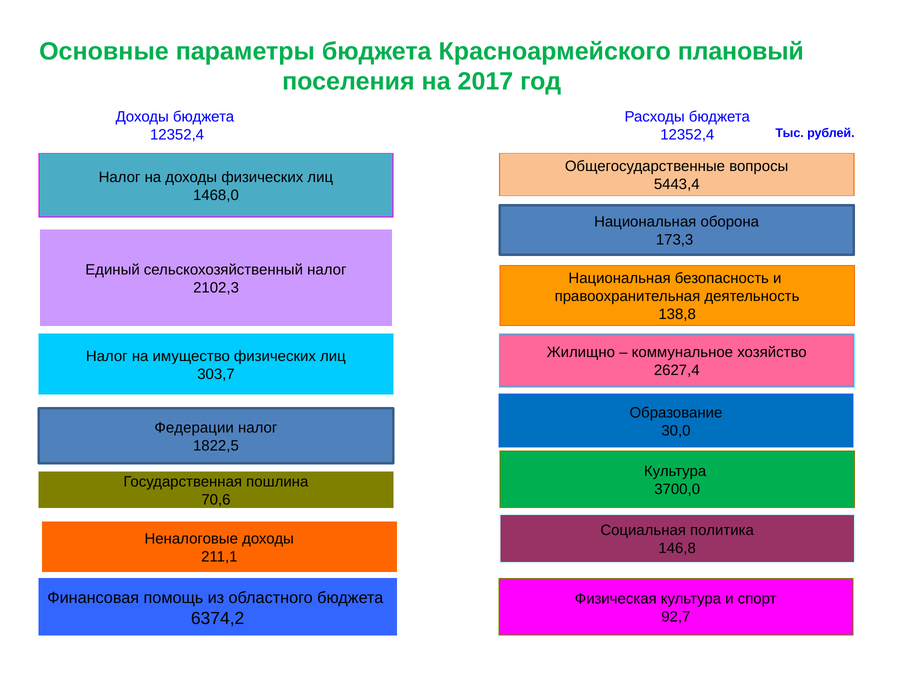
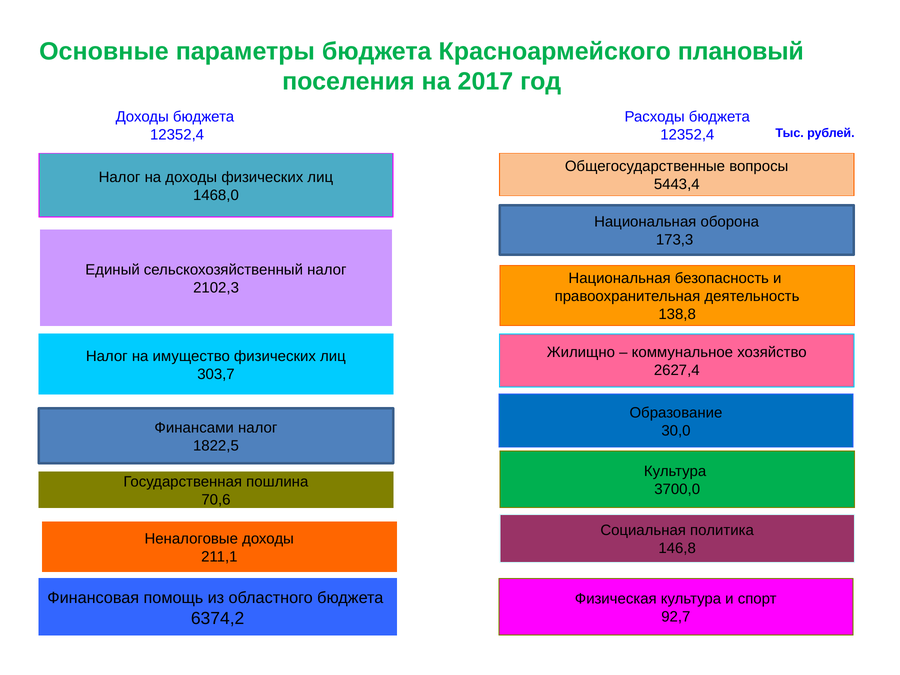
Федерации: Федерации -> Финансами (194, 428)
